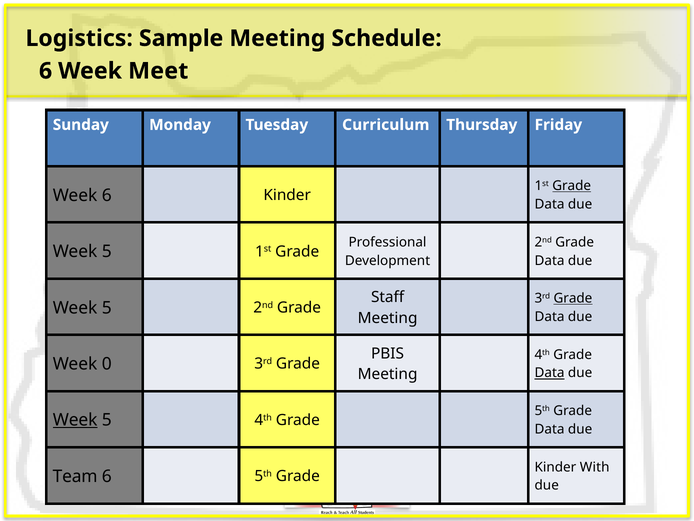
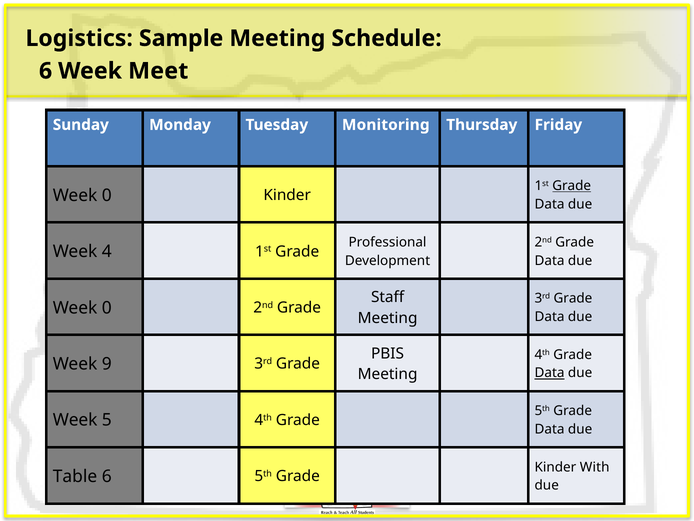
Curriculum: Curriculum -> Monitoring (386, 125)
6: 6 -> 0 (107, 195)
5: 5 -> 4 (107, 251)
Grade underline: present -> none (573, 298)
5: 5 -> 0 (107, 307)
0: 0 -> 9 (107, 364)
Week underline: present -> none (75, 420)
Team: Team -> Table (75, 476)
